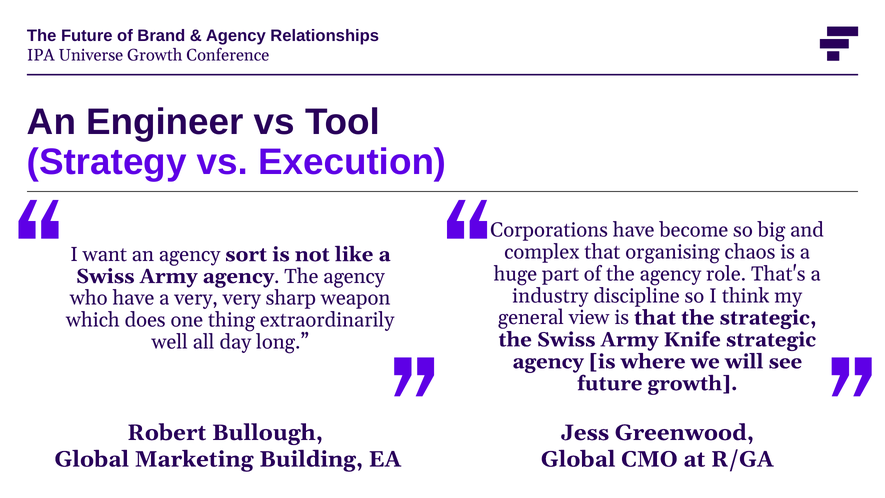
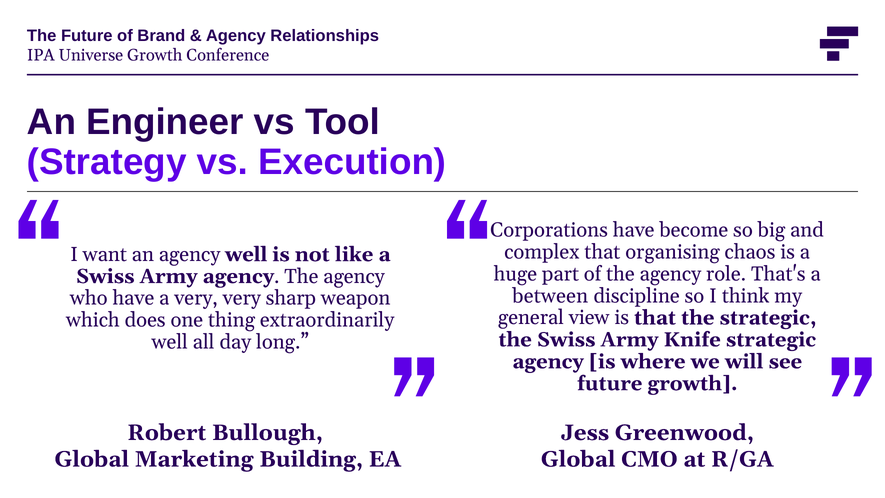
agency sort: sort -> well (246, 254)
industry: industry -> between (550, 296)
